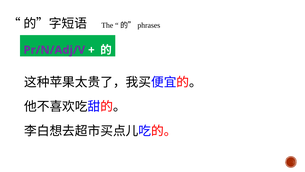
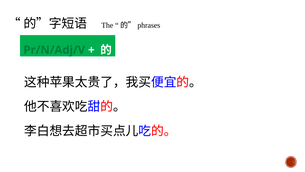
Pr/N/Adj/V colour: purple -> green (54, 50)
